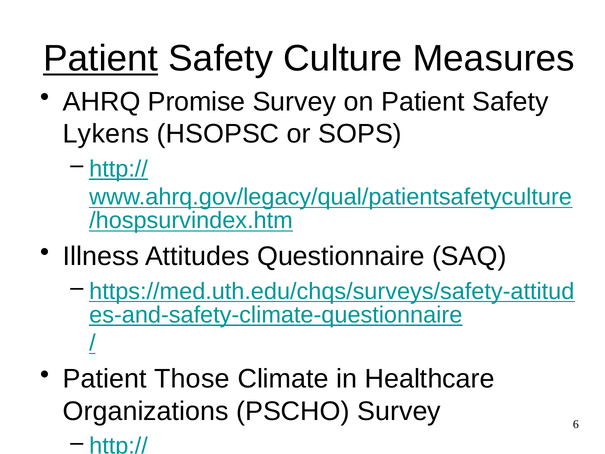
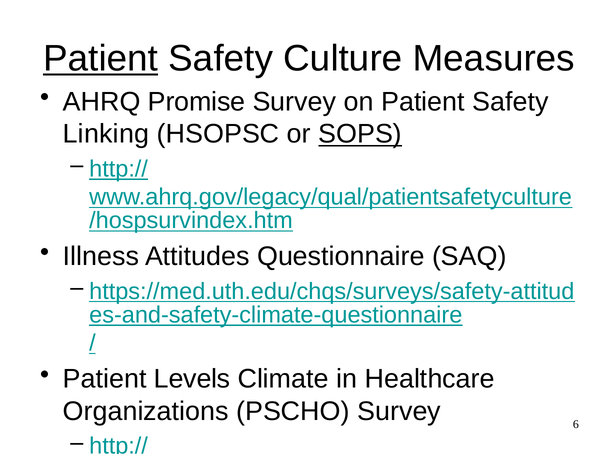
Lykens: Lykens -> Linking (106, 134)
SOPS underline: none -> present (360, 134)
Those: Those -> Levels (192, 379)
